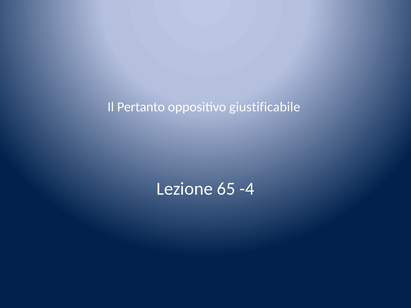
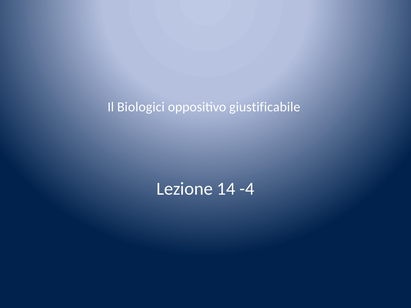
Pertanto: Pertanto -> Biologici (141, 107)
65: 65 -> 14 (226, 189)
